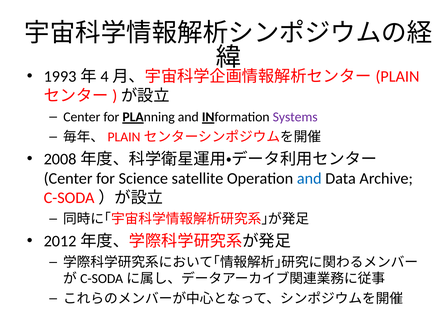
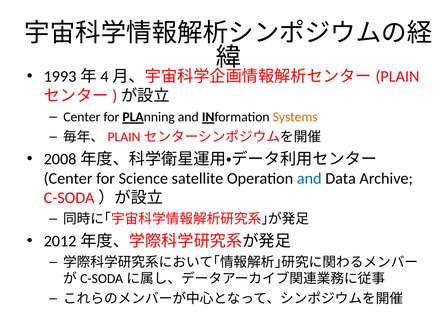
Systems colour: purple -> orange (295, 117)
